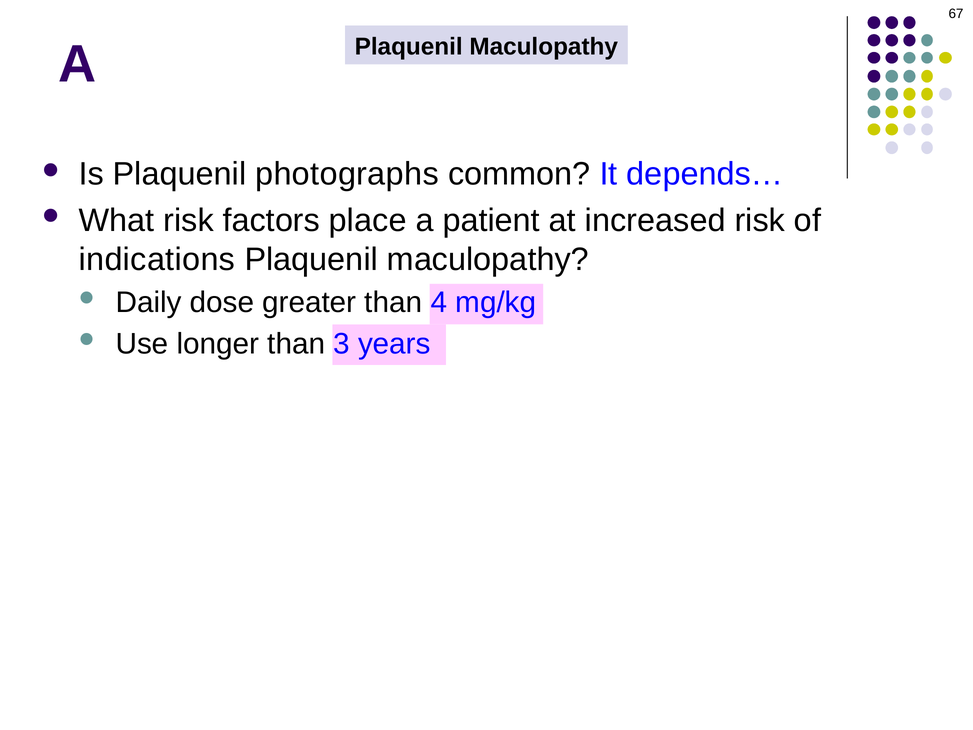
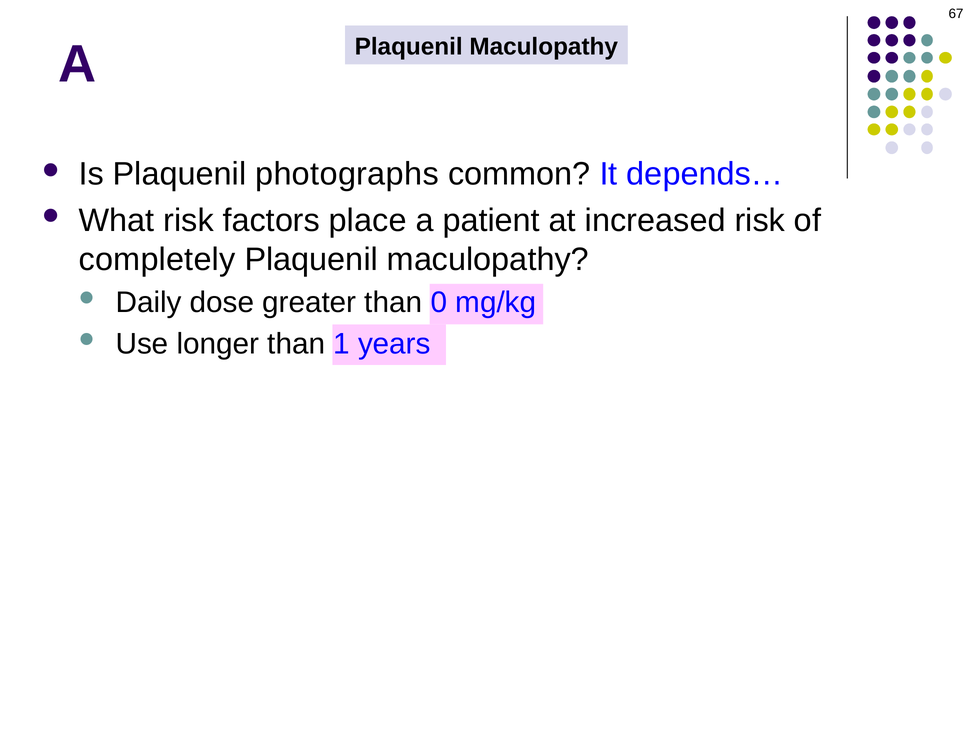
indications: indications -> completely (157, 259)
4: 4 -> 0 (439, 302)
3: 3 -> 1 (342, 344)
